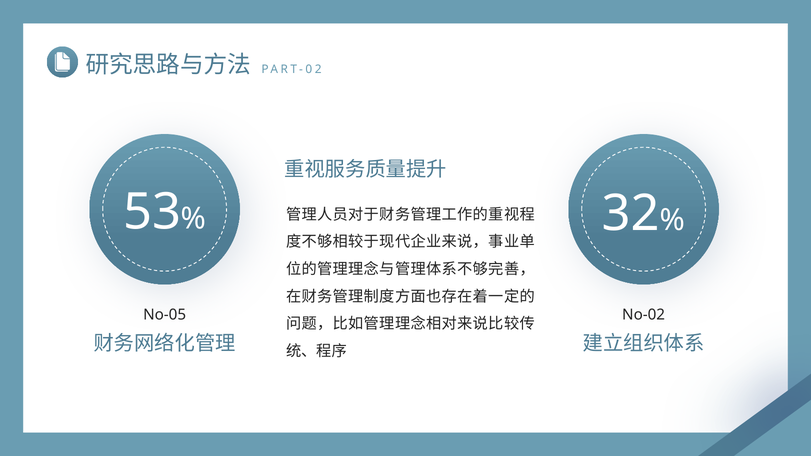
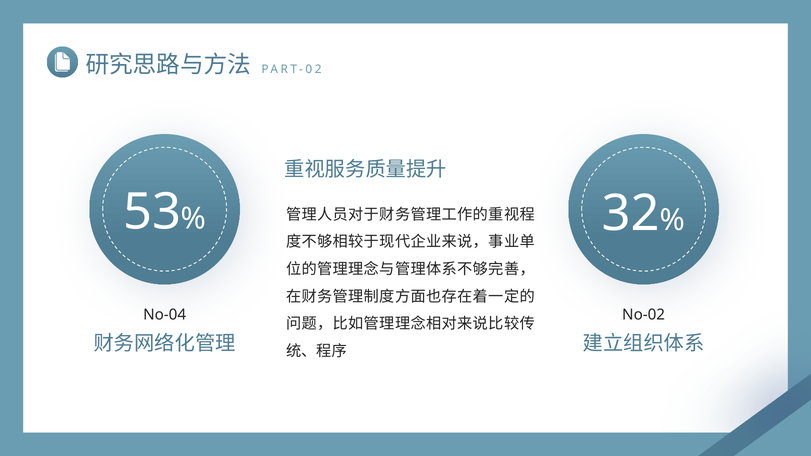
No-05: No-05 -> No-04 (165, 315)
